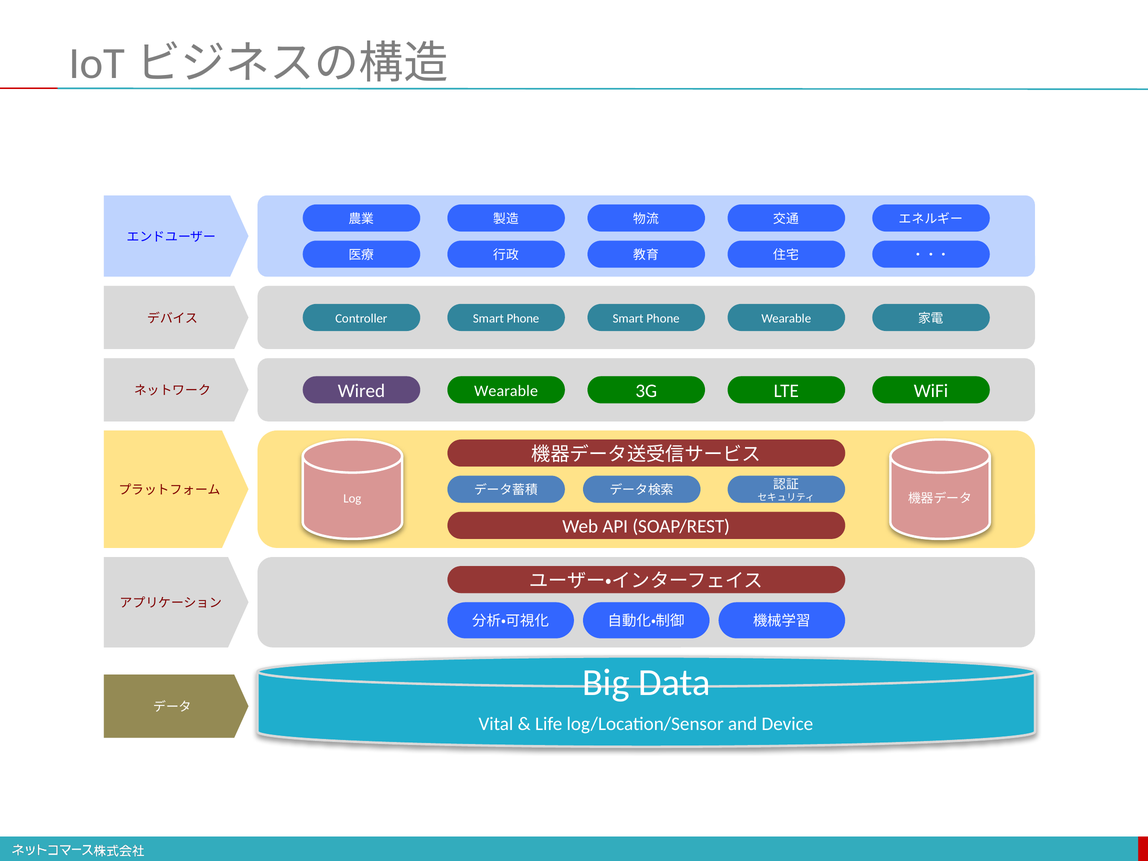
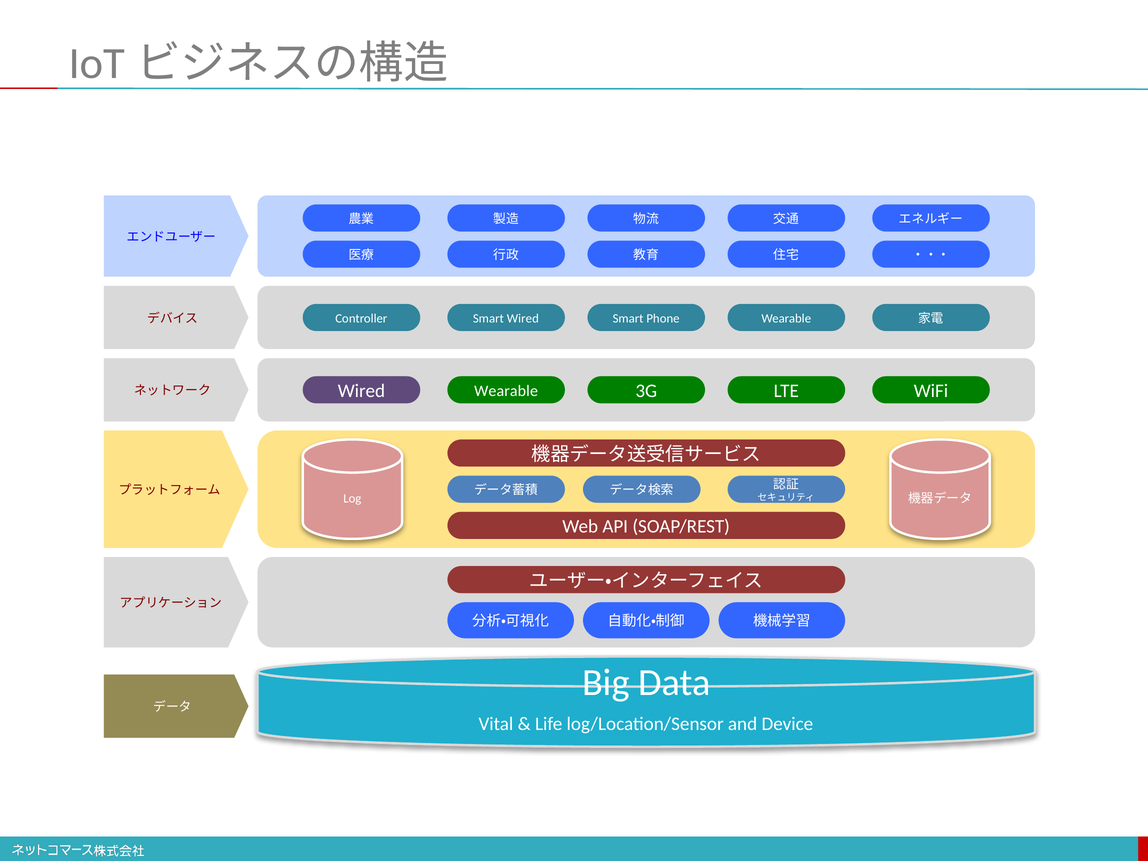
Phone: Phone -> Wired (523, 318)
